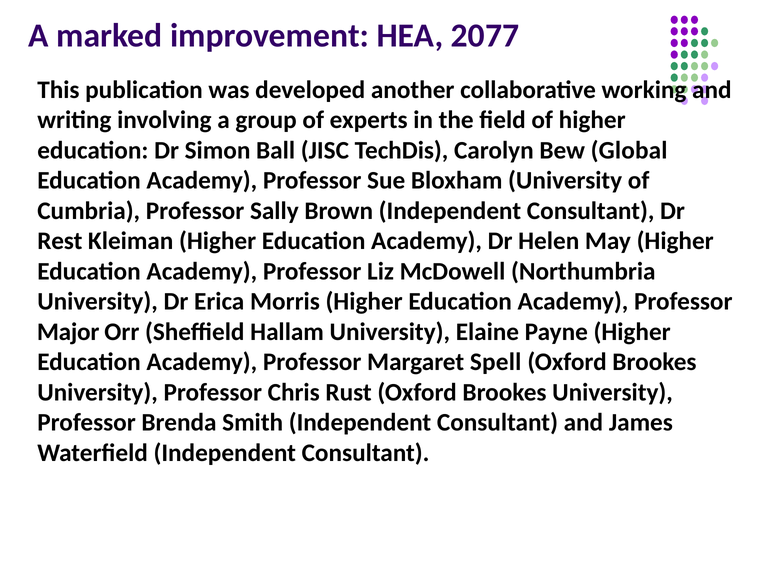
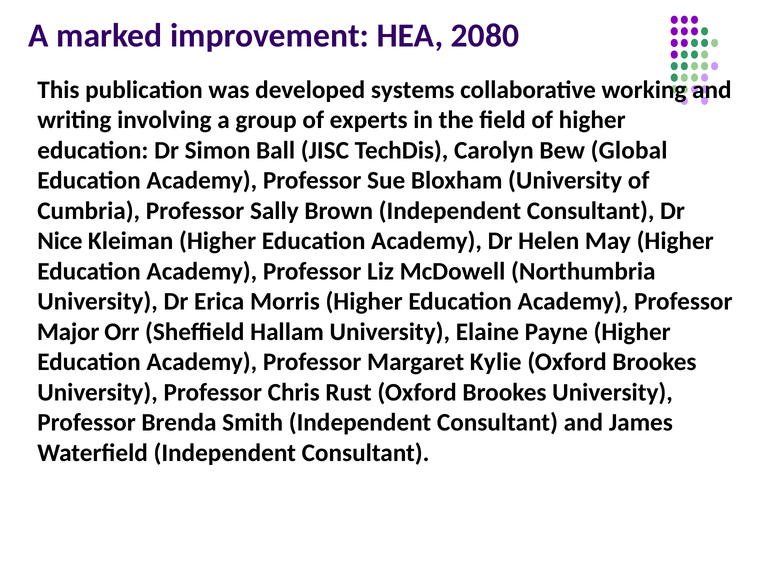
2077: 2077 -> 2080 (485, 36)
another: another -> systems (413, 90)
Rest: Rest -> Nice (60, 241)
Spell: Spell -> Kylie (496, 362)
